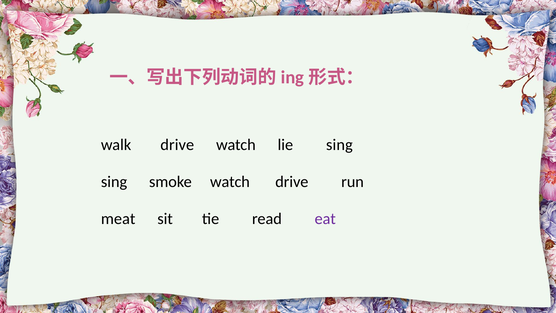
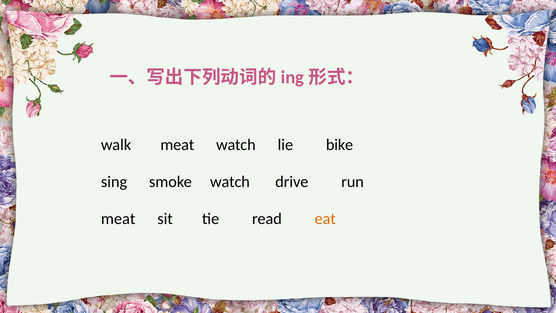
walk drive: drive -> meat (177, 145)
lie sing: sing -> bike (340, 145)
eat colour: purple -> orange (325, 219)
